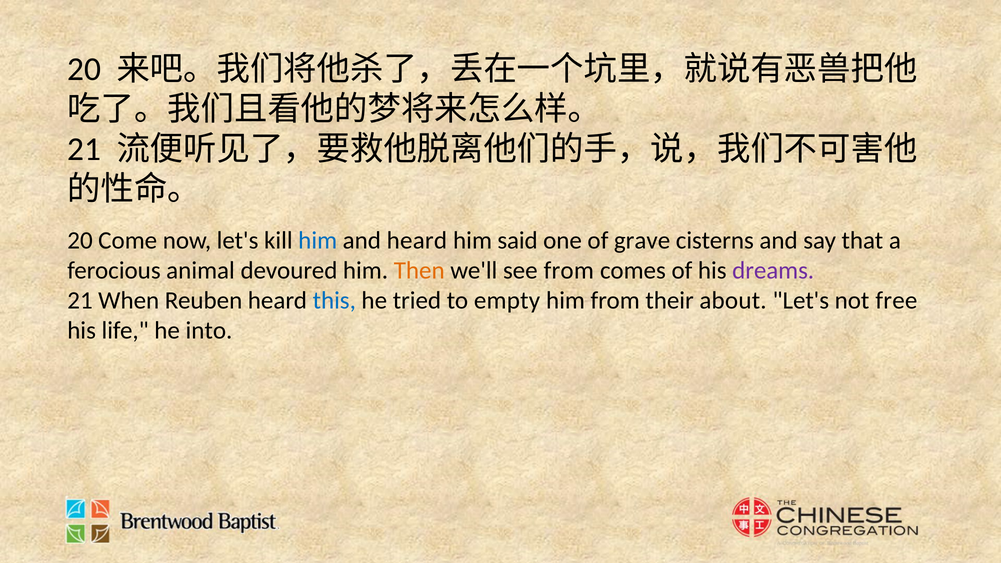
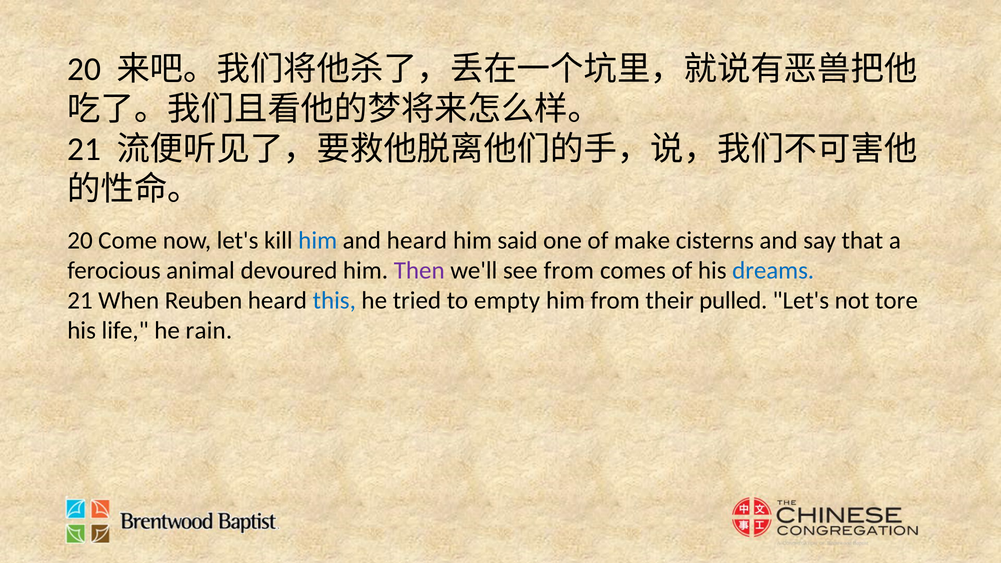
grave: grave -> make (642, 240)
Then colour: orange -> purple (419, 270)
dreams colour: purple -> blue (773, 270)
about: about -> pulled (733, 300)
free: free -> tore (896, 300)
into: into -> rain (209, 330)
